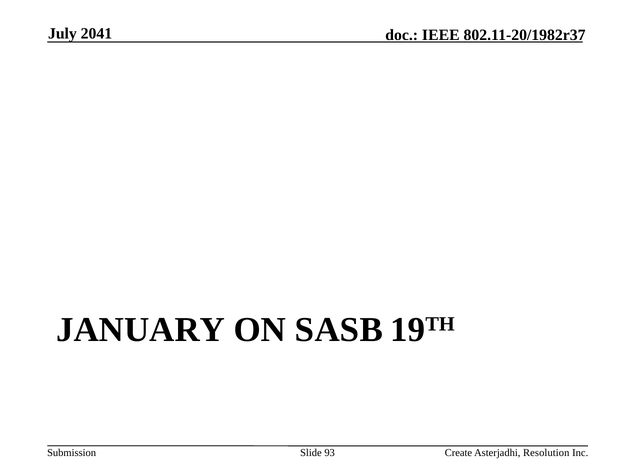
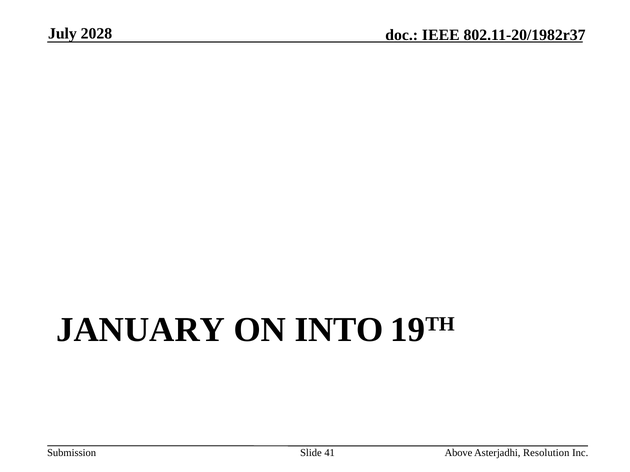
2041: 2041 -> 2028 (96, 33)
SASB: SASB -> INTO (339, 330)
93: 93 -> 41 (330, 453)
Create: Create -> Above (459, 453)
